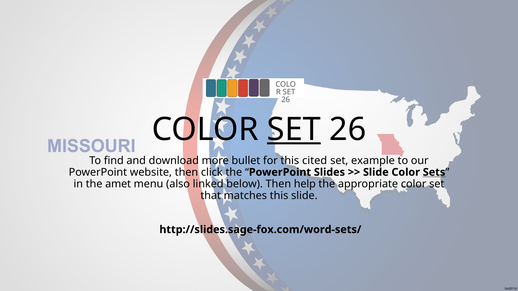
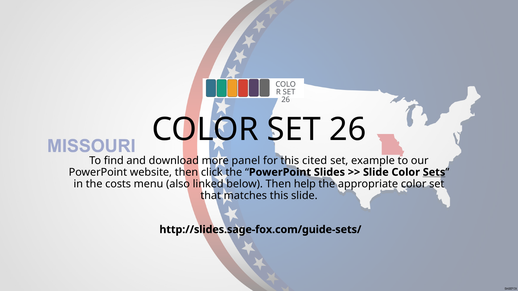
SET underline: present -> none (294, 129)
bullet: bullet -> panel (246, 161)
amet: amet -> costs (118, 184)
http://slides.sage-fox.com/word-sets/: http://slides.sage-fox.com/word-sets/ -> http://slides.sage-fox.com/guide-sets/ (260, 230)
